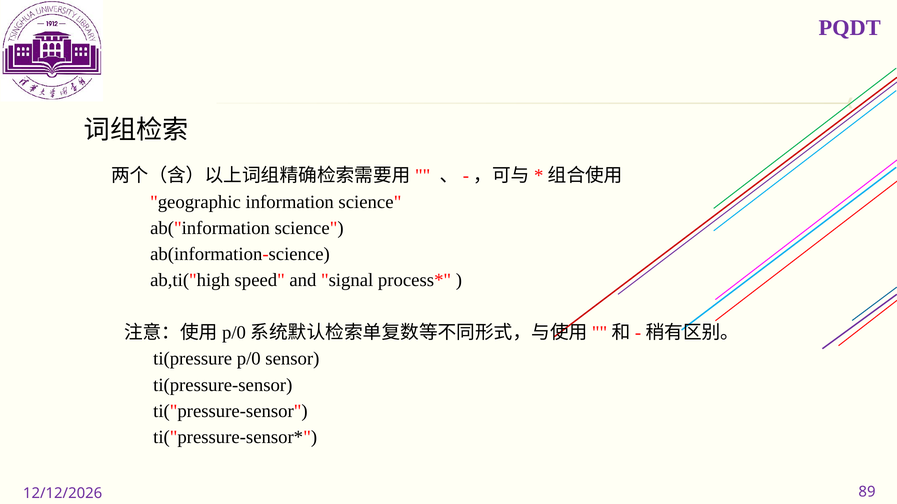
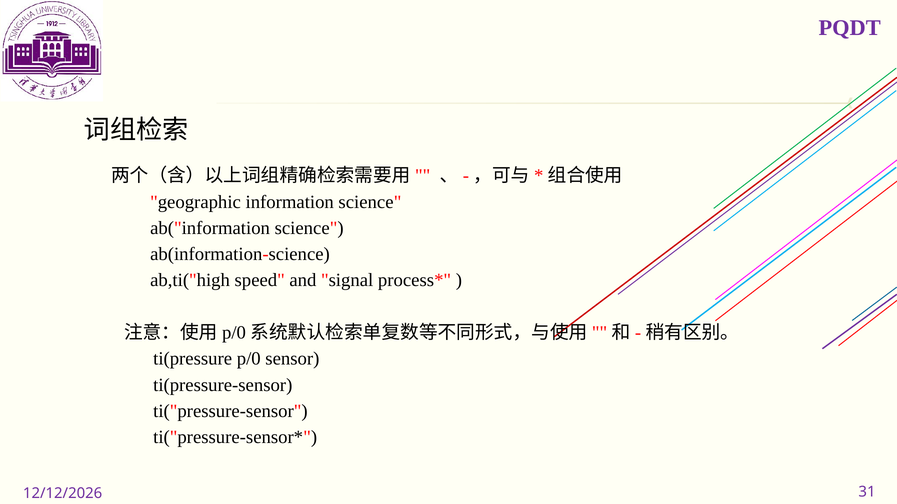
89: 89 -> 31 (867, 493)
